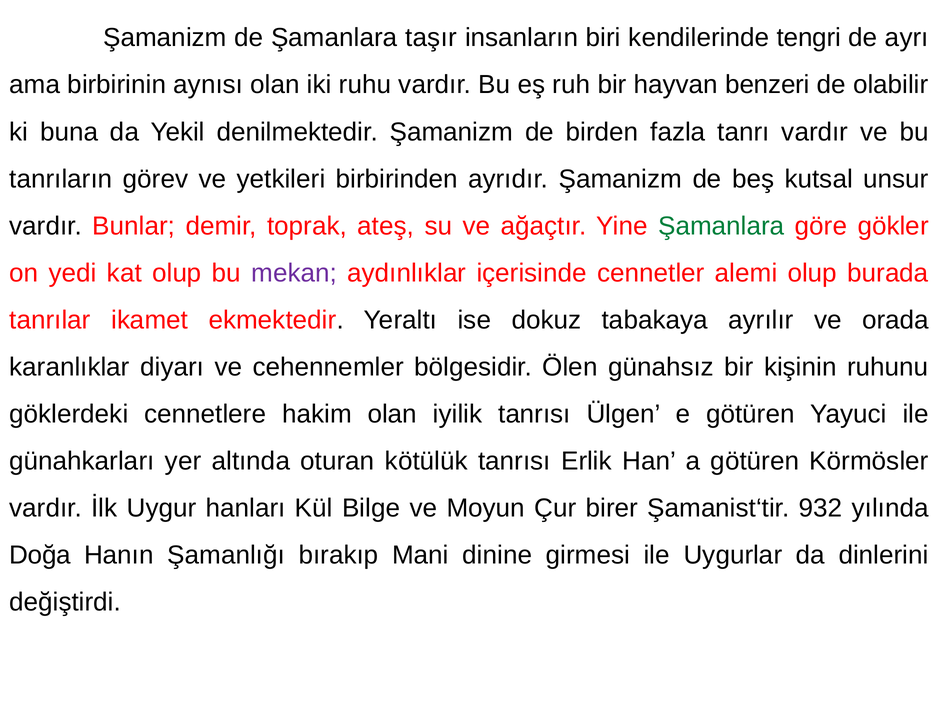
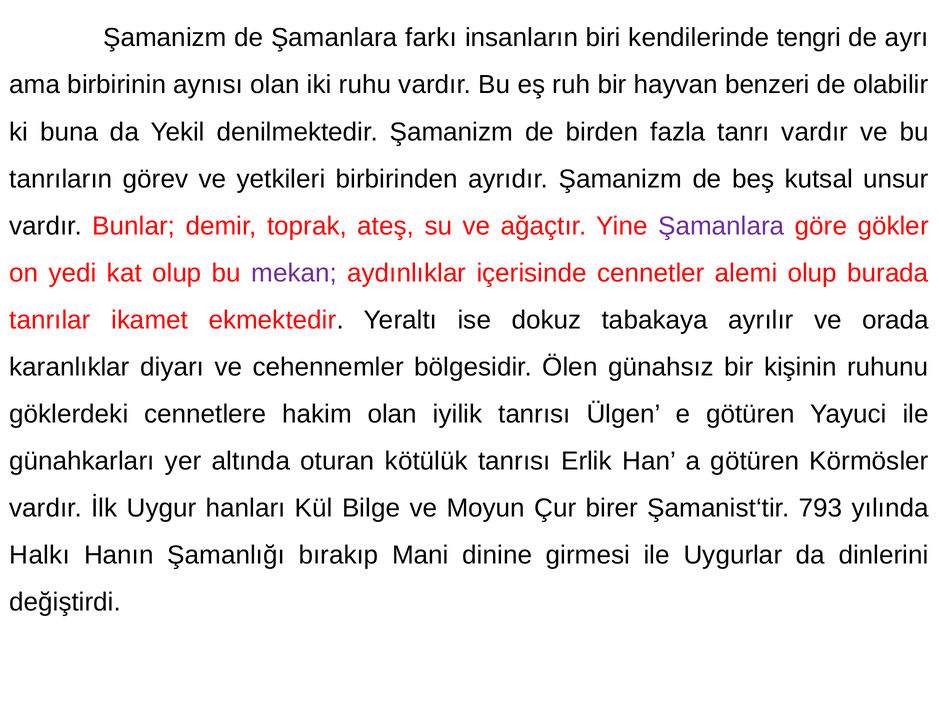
taşır: taşır -> farkı (431, 38)
Şamanlara colour: green -> purple (721, 226)
932: 932 -> 793 (821, 508)
Doğa: Doğa -> Halkı (40, 555)
